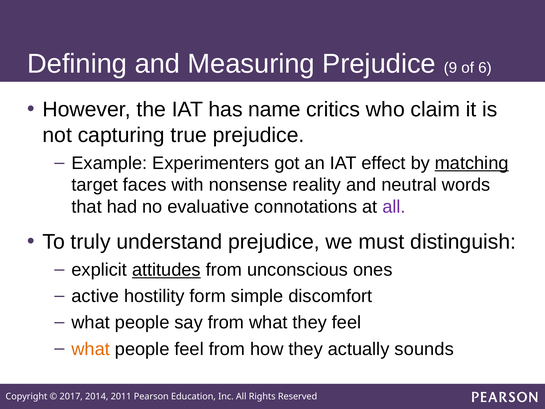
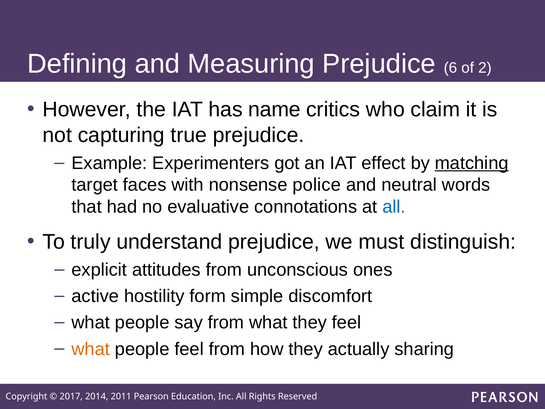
9: 9 -> 6 (450, 68)
6: 6 -> 2 (485, 68)
reality: reality -> police (317, 185)
all colour: purple -> blue (394, 207)
attitudes underline: present -> none (166, 270)
sounds: sounds -> sharing (424, 349)
